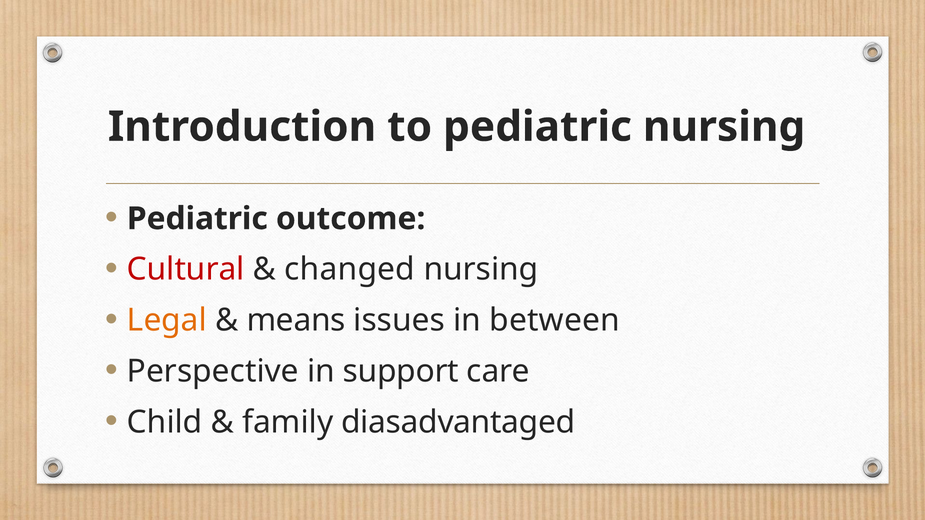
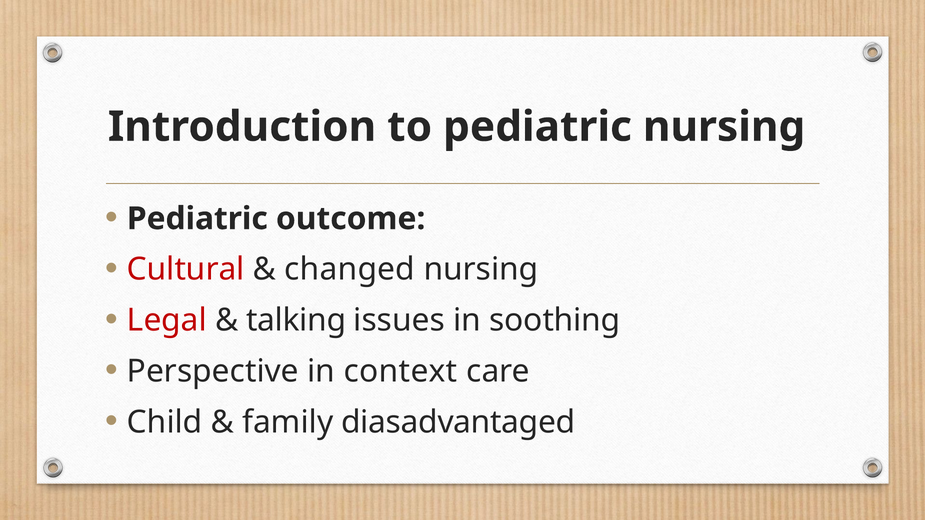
Legal colour: orange -> red (167, 321)
means: means -> talking (296, 321)
between: between -> soothing (555, 321)
support: support -> context (401, 371)
